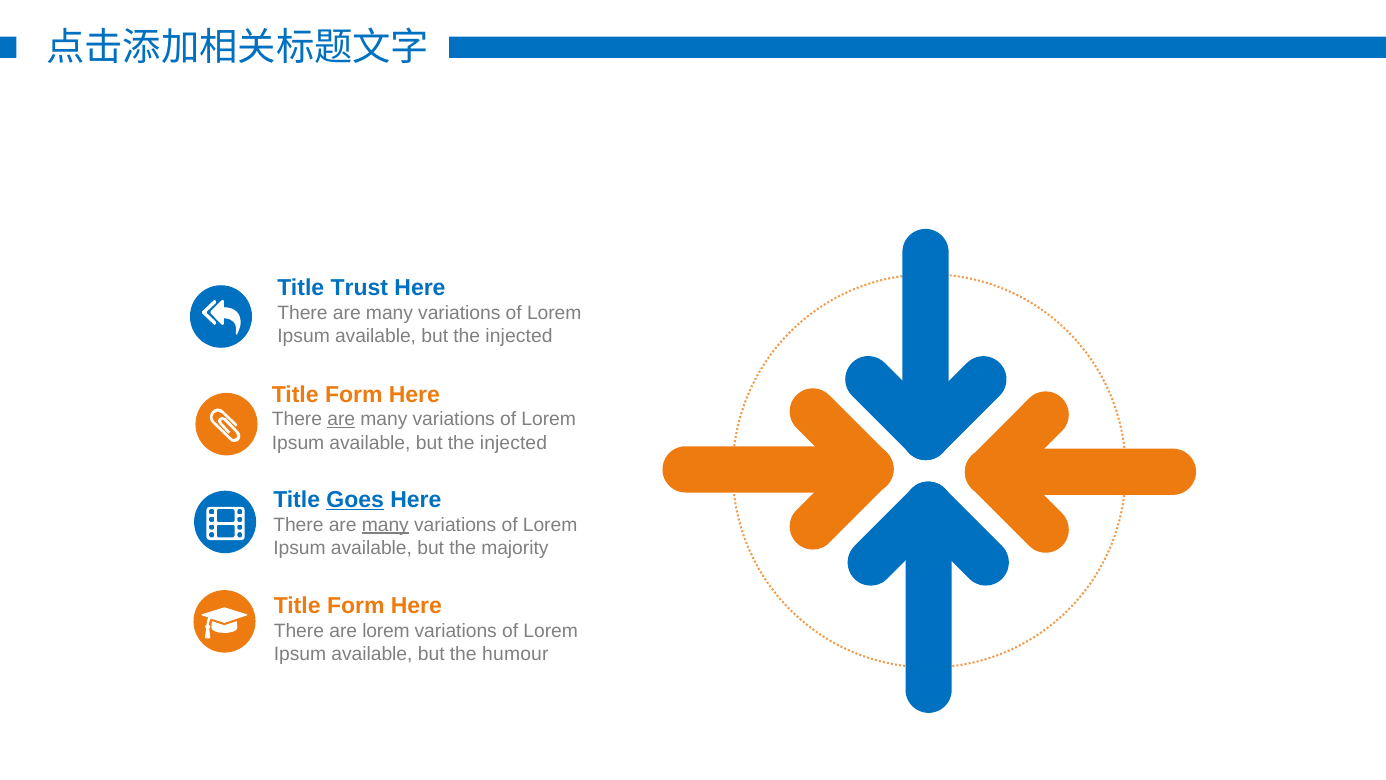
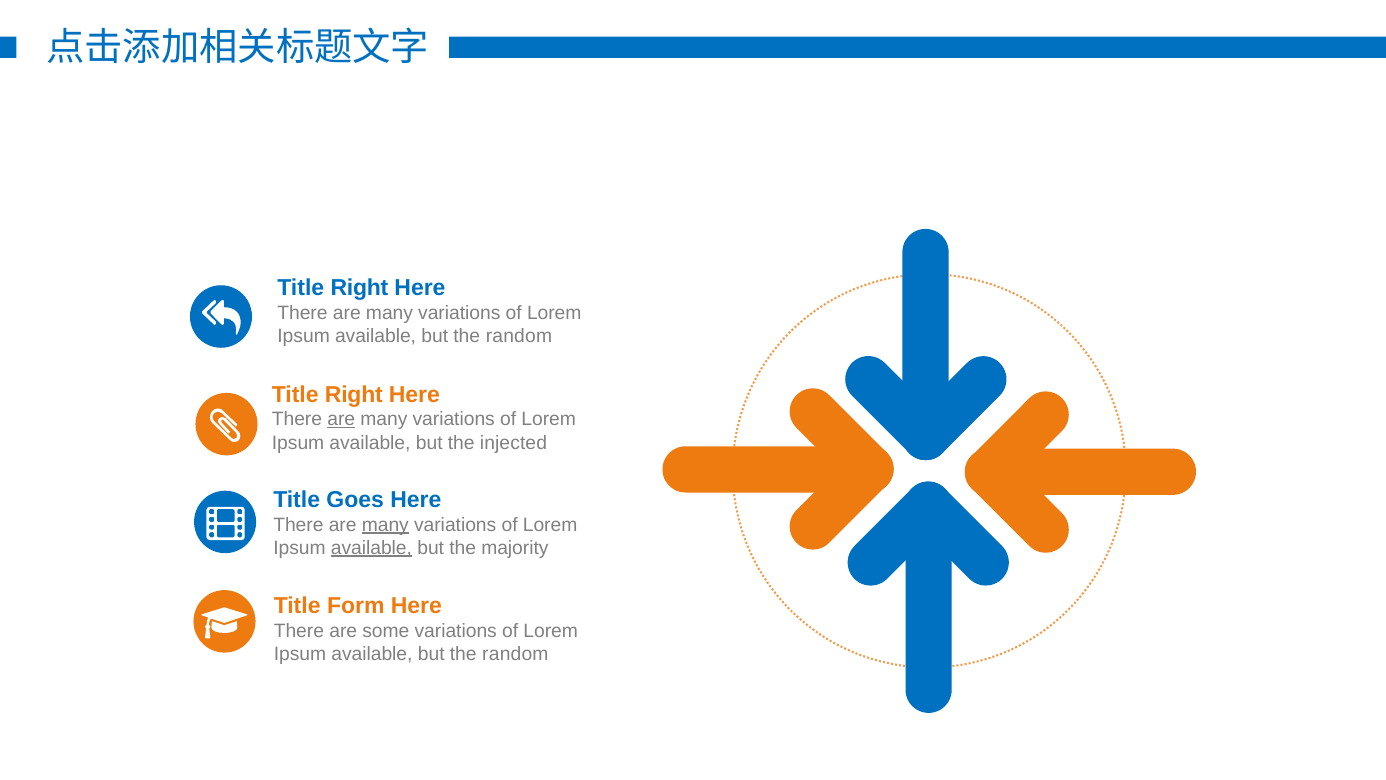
Trust: Trust -> Right (359, 287)
injected: injected -> random (519, 336)
Form: Form -> Right (354, 394)
Goes underline: present -> none (355, 499)
available underline: none -> present (371, 547)
are lorem: lorem -> some (386, 631)
humour: humour -> random (515, 654)
